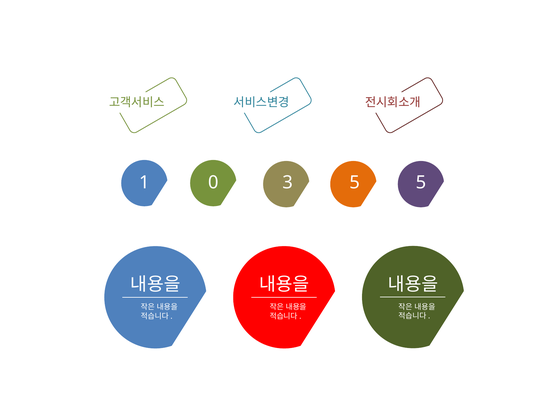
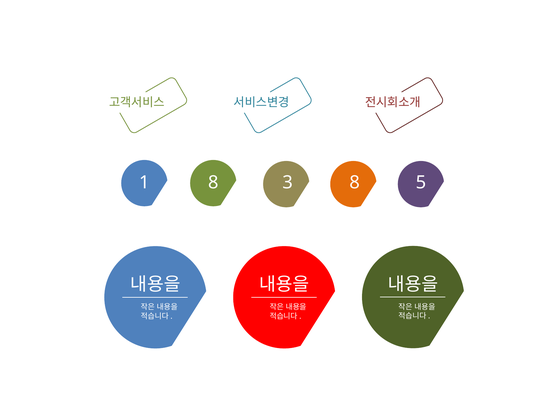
1 0: 0 -> 8 (213, 182)
3 5: 5 -> 8 (355, 182)
